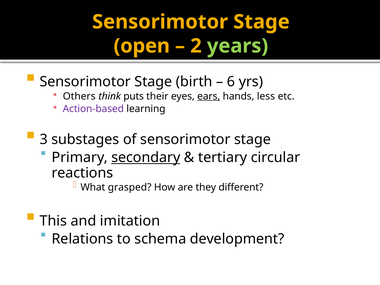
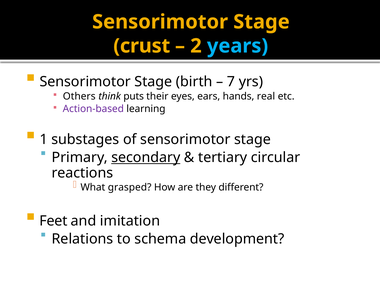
open: open -> crust (142, 46)
years colour: light green -> light blue (238, 46)
6: 6 -> 7 (231, 82)
ears underline: present -> none (209, 96)
less: less -> real (266, 96)
3: 3 -> 1 (44, 139)
This: This -> Feet (53, 221)
